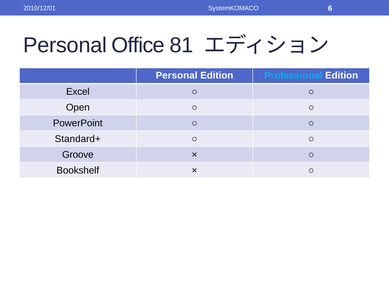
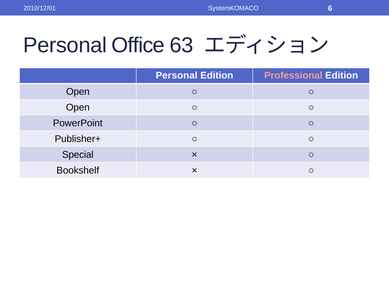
81: 81 -> 63 (182, 45)
Professional colour: light blue -> pink (293, 76)
Excel: Excel -> Open (78, 92)
Standard+: Standard+ -> Publisher+ (78, 139)
Groove: Groove -> Special (78, 155)
